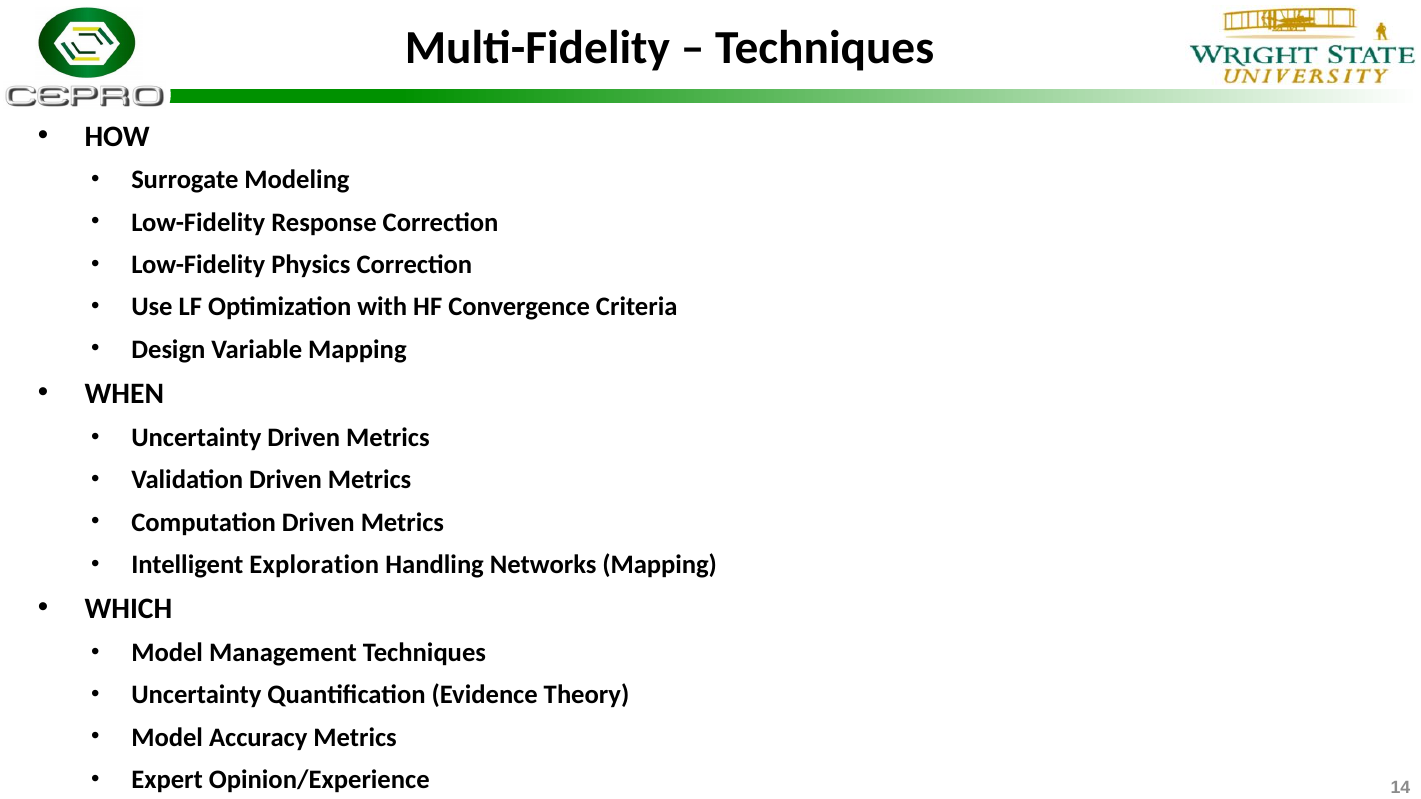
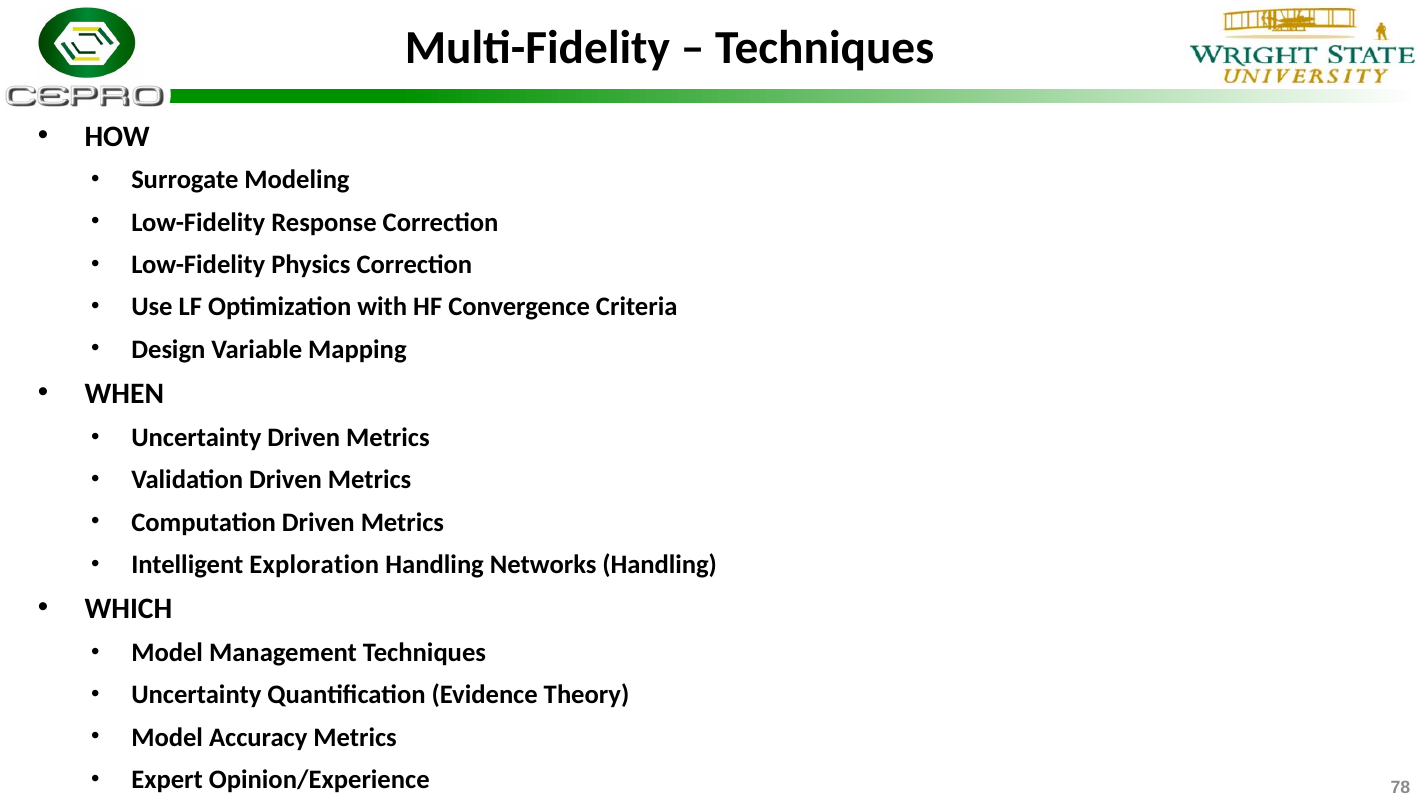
Networks Mapping: Mapping -> Handling (660, 565)
14: 14 -> 78 (1400, 788)
